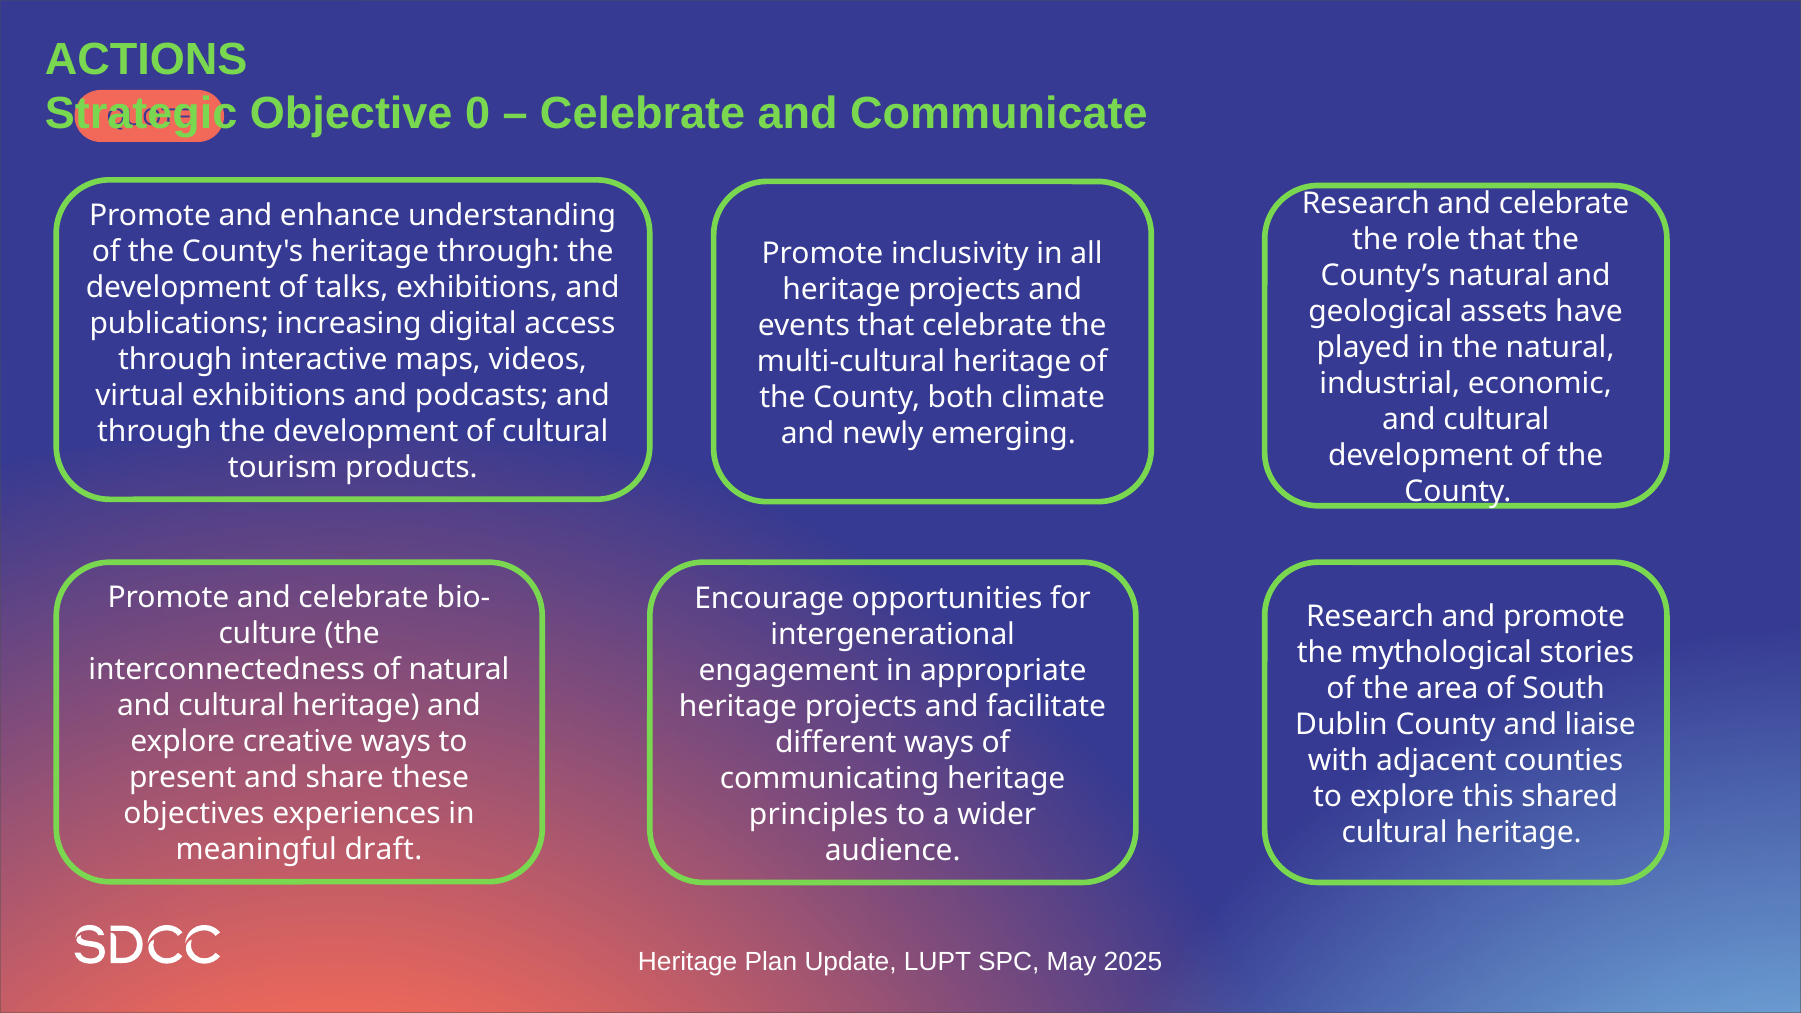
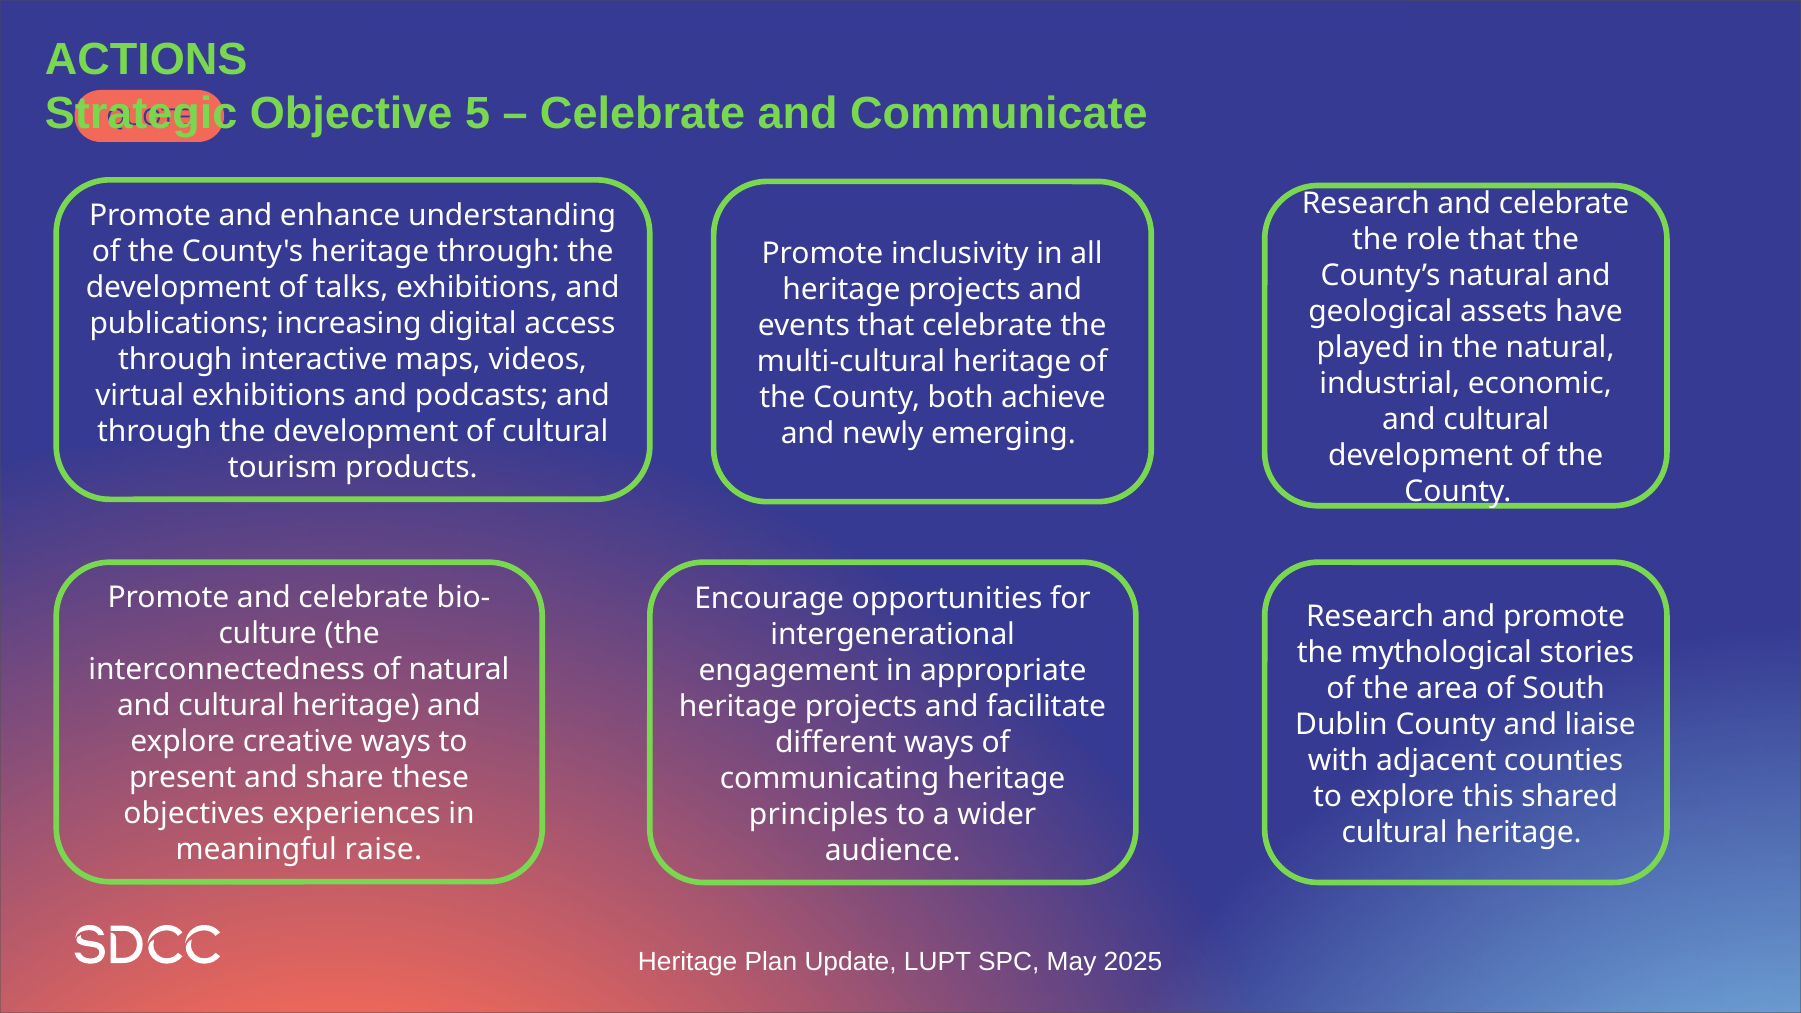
0: 0 -> 5 (478, 113)
climate: climate -> achieve (1053, 398)
draft: draft -> raise (383, 850)
